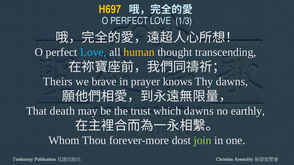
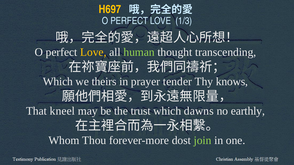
Love colour: light blue -> yellow (93, 52)
human colour: yellow -> light green (139, 52)
Theirs: Theirs -> Which (58, 82)
brave: brave -> theirs (104, 82)
knows: knows -> tender (177, 82)
Thy dawns: dawns -> knows (232, 82)
death: death -> kneel (62, 111)
